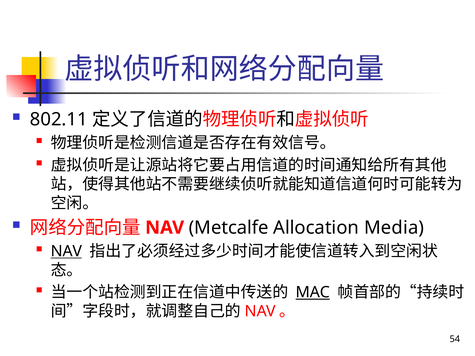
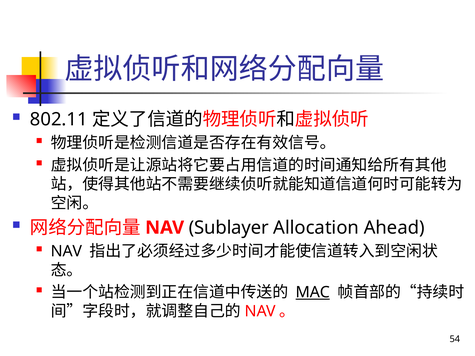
Metcalfe: Metcalfe -> Sublayer (229, 228)
Media: Media -> Ahead (394, 228)
NAV underline: present -> none (66, 251)
